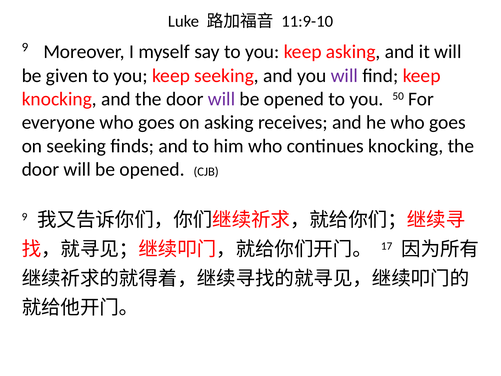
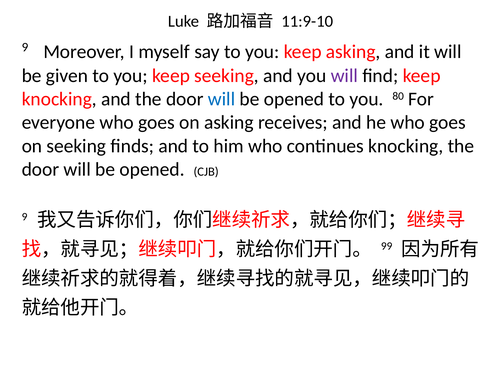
will colour: purple -> blue (222, 99)
50: 50 -> 80 (398, 96)
17: 17 -> 99 (387, 246)
